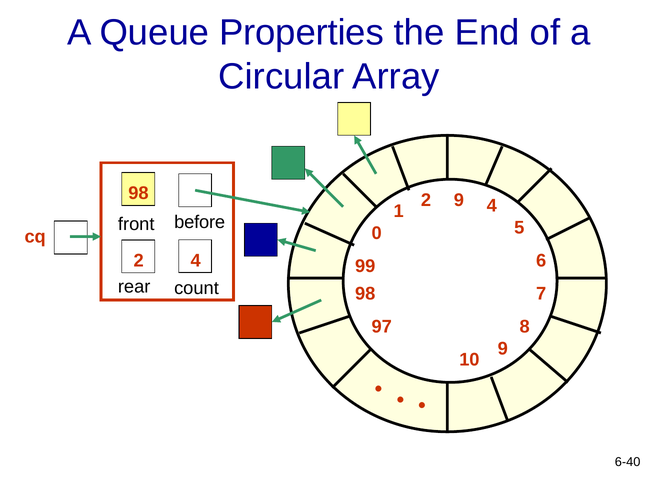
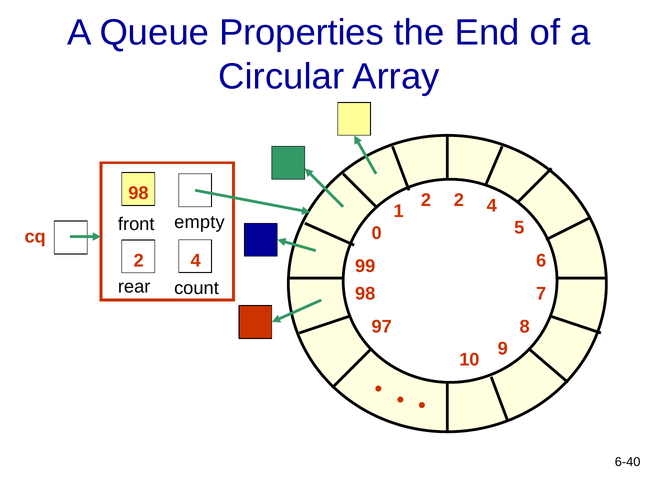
2 9: 9 -> 2 (459, 200)
before: before -> empty (199, 222)
